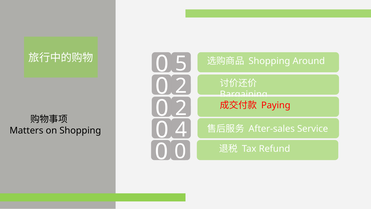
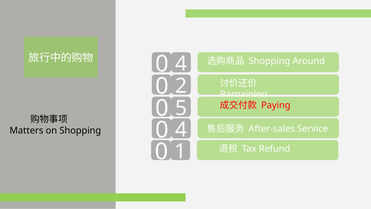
5: 5 -> 4 (181, 64)
2: 2 -> 5 (181, 108)
0 0: 0 -> 1 (180, 151)
